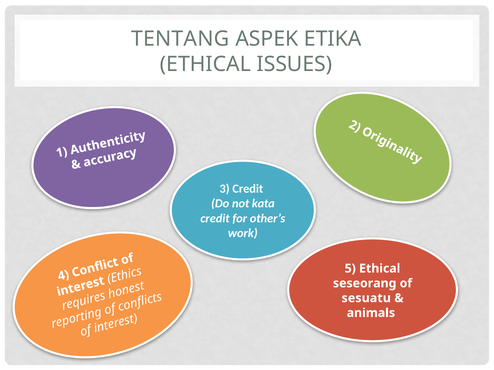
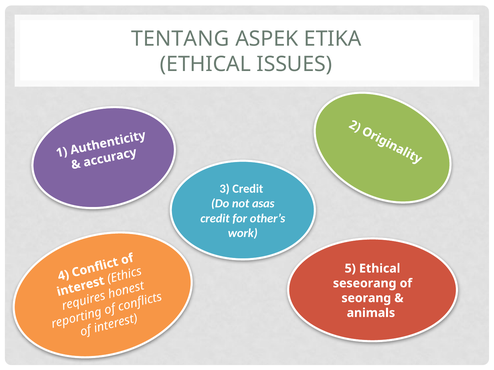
kata: kata -> asas (263, 204)
sesuatu: sesuatu -> seorang (366, 298)
